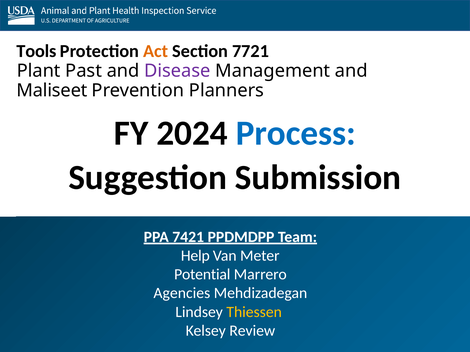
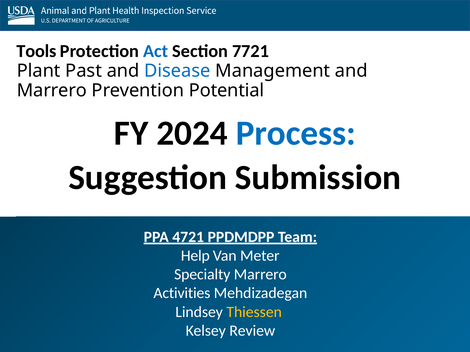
Act colour: orange -> blue (156, 51)
Disease colour: purple -> blue (177, 71)
Maliseet: Maliseet -> Marrero (52, 91)
Planners: Planners -> Potential (227, 91)
7421: 7421 -> 4721 (188, 237)
Potential: Potential -> Specialty (202, 275)
Agencies: Agencies -> Activities (182, 294)
